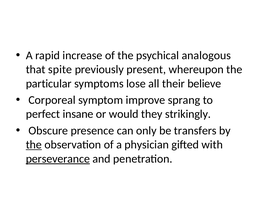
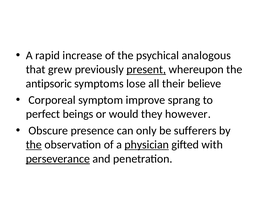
spite: spite -> grew (60, 70)
present underline: none -> present (146, 70)
particular: particular -> antipsoric (49, 84)
insane: insane -> beings (78, 115)
strikingly: strikingly -> however (188, 115)
transfers: transfers -> sufferers (195, 131)
physician underline: none -> present (147, 145)
